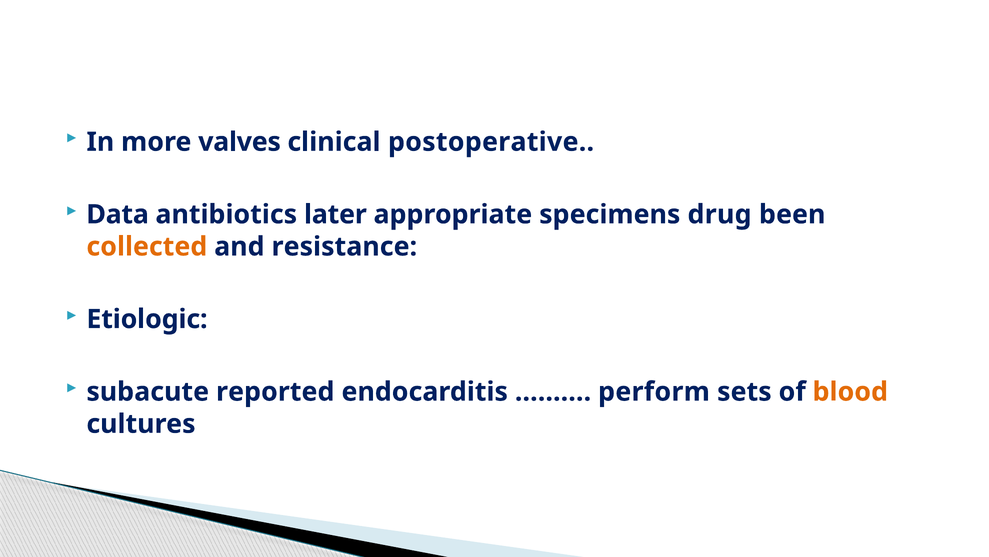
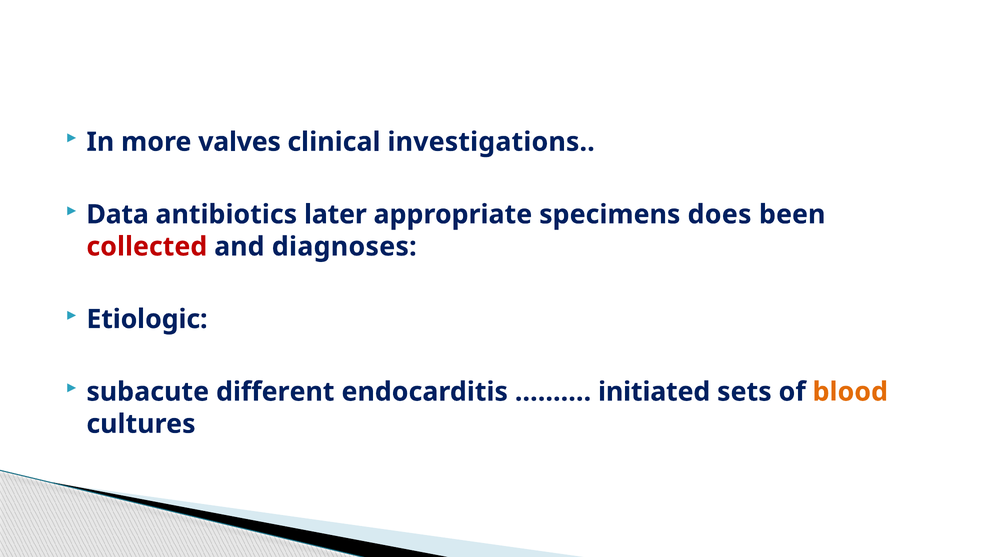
postoperative: postoperative -> investigations (491, 142)
drug: drug -> does (720, 214)
collected colour: orange -> red (147, 246)
resistance: resistance -> diagnoses (344, 246)
reported: reported -> different (275, 391)
perform: perform -> initiated (654, 391)
